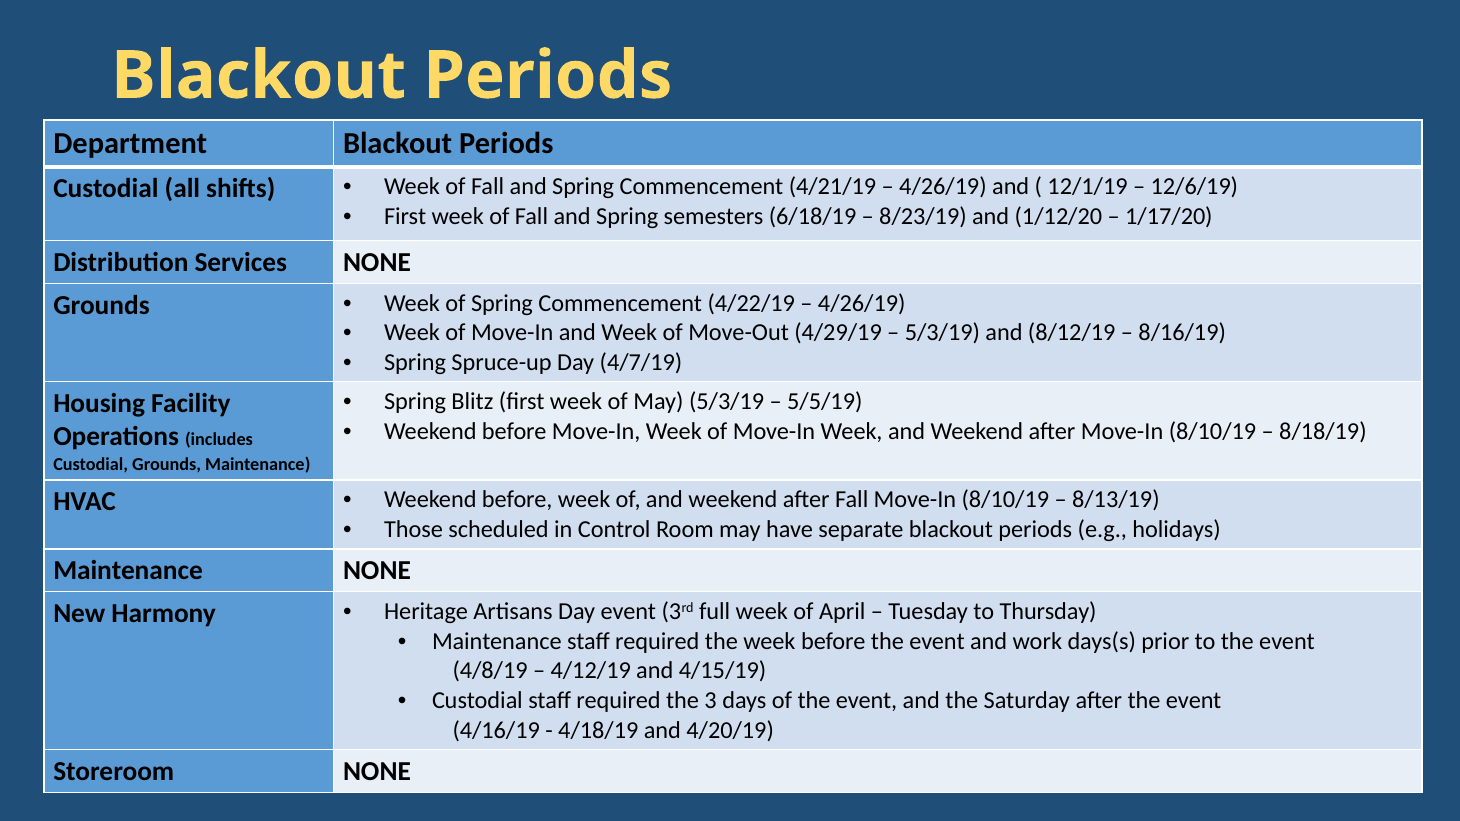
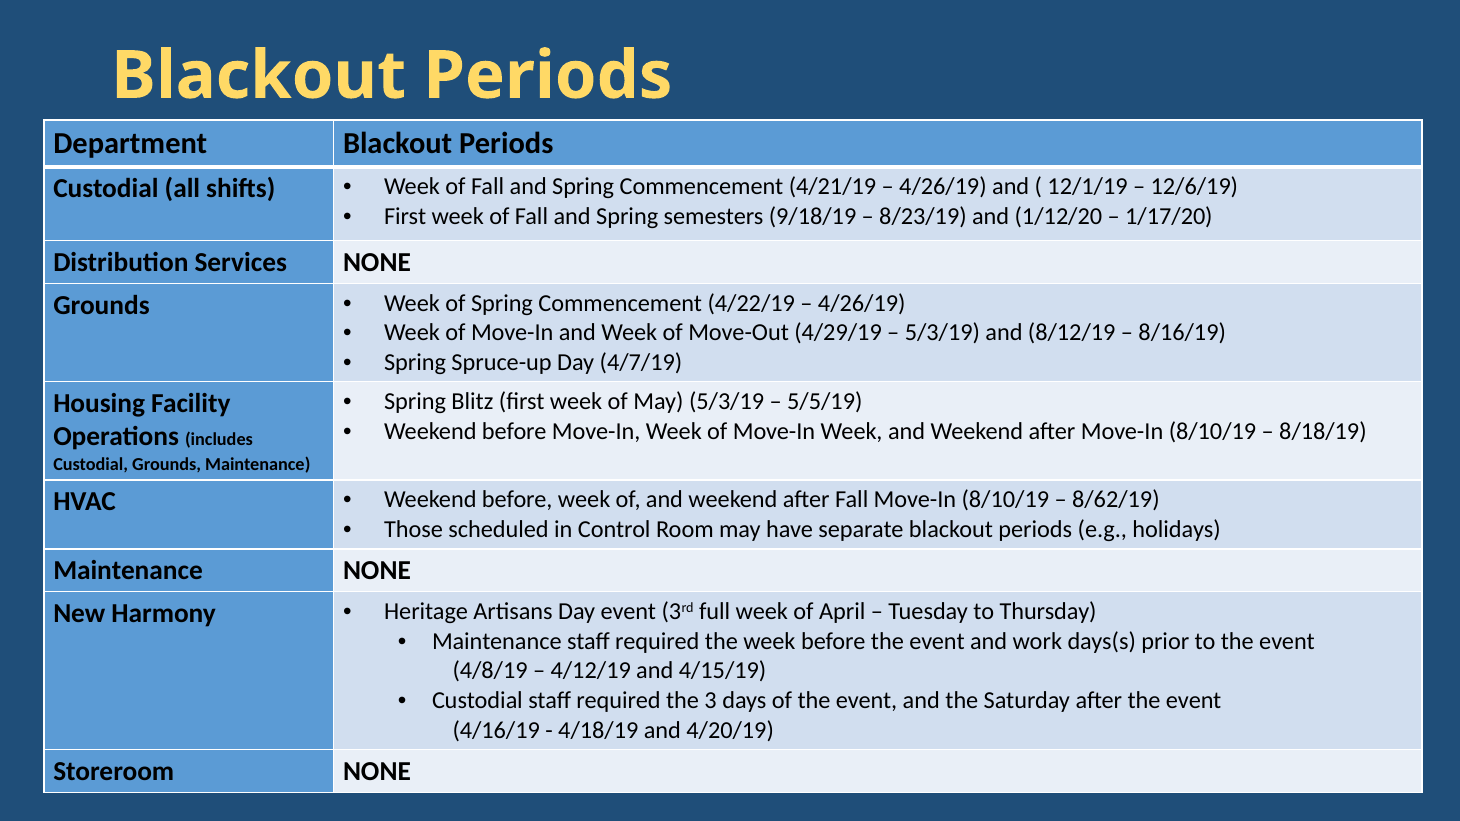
6/18/19: 6/18/19 -> 9/18/19 (813, 216)
8/13/19: 8/13/19 -> 8/62/19 (1116, 500)
